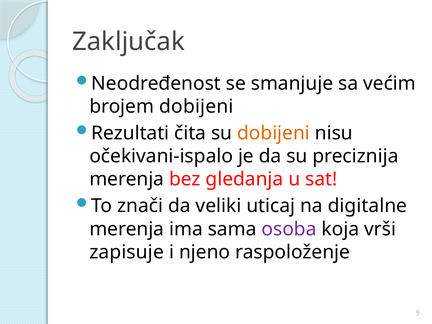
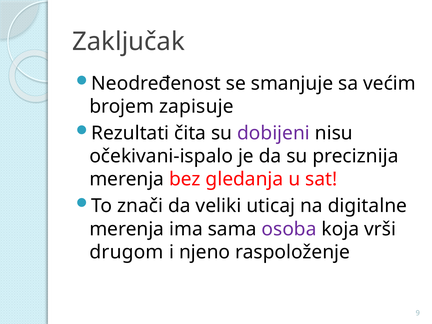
brojem dobijeni: dobijeni -> zapisuje (196, 106)
dobijeni colour: orange -> purple (274, 133)
zapisuje: zapisuje -> drugom (127, 252)
